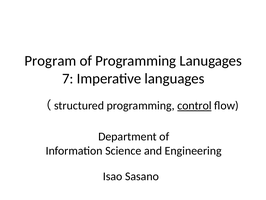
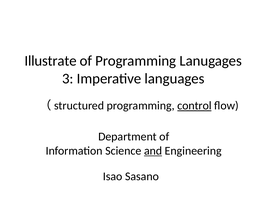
Program: Program -> Illustrate (51, 61)
7: 7 -> 3 (68, 78)
and underline: none -> present (153, 150)
